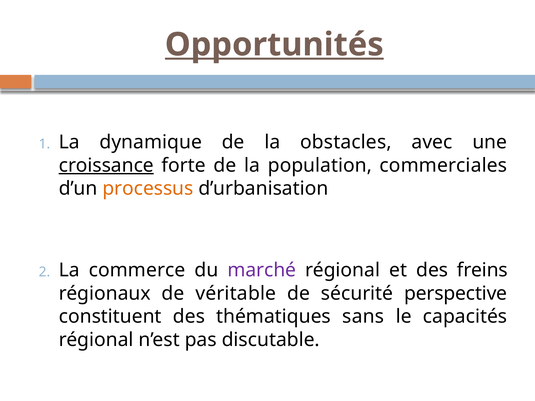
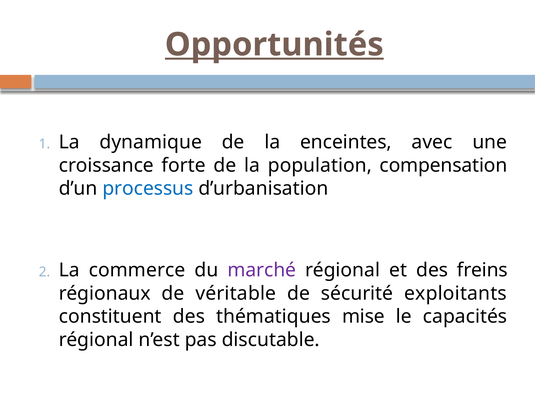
obstacles: obstacles -> enceintes (346, 142)
croissance underline: present -> none (106, 166)
commerciales: commerciales -> compensation (443, 166)
processus colour: orange -> blue (148, 189)
perspective: perspective -> exploitants (455, 294)
sans: sans -> mise (363, 317)
